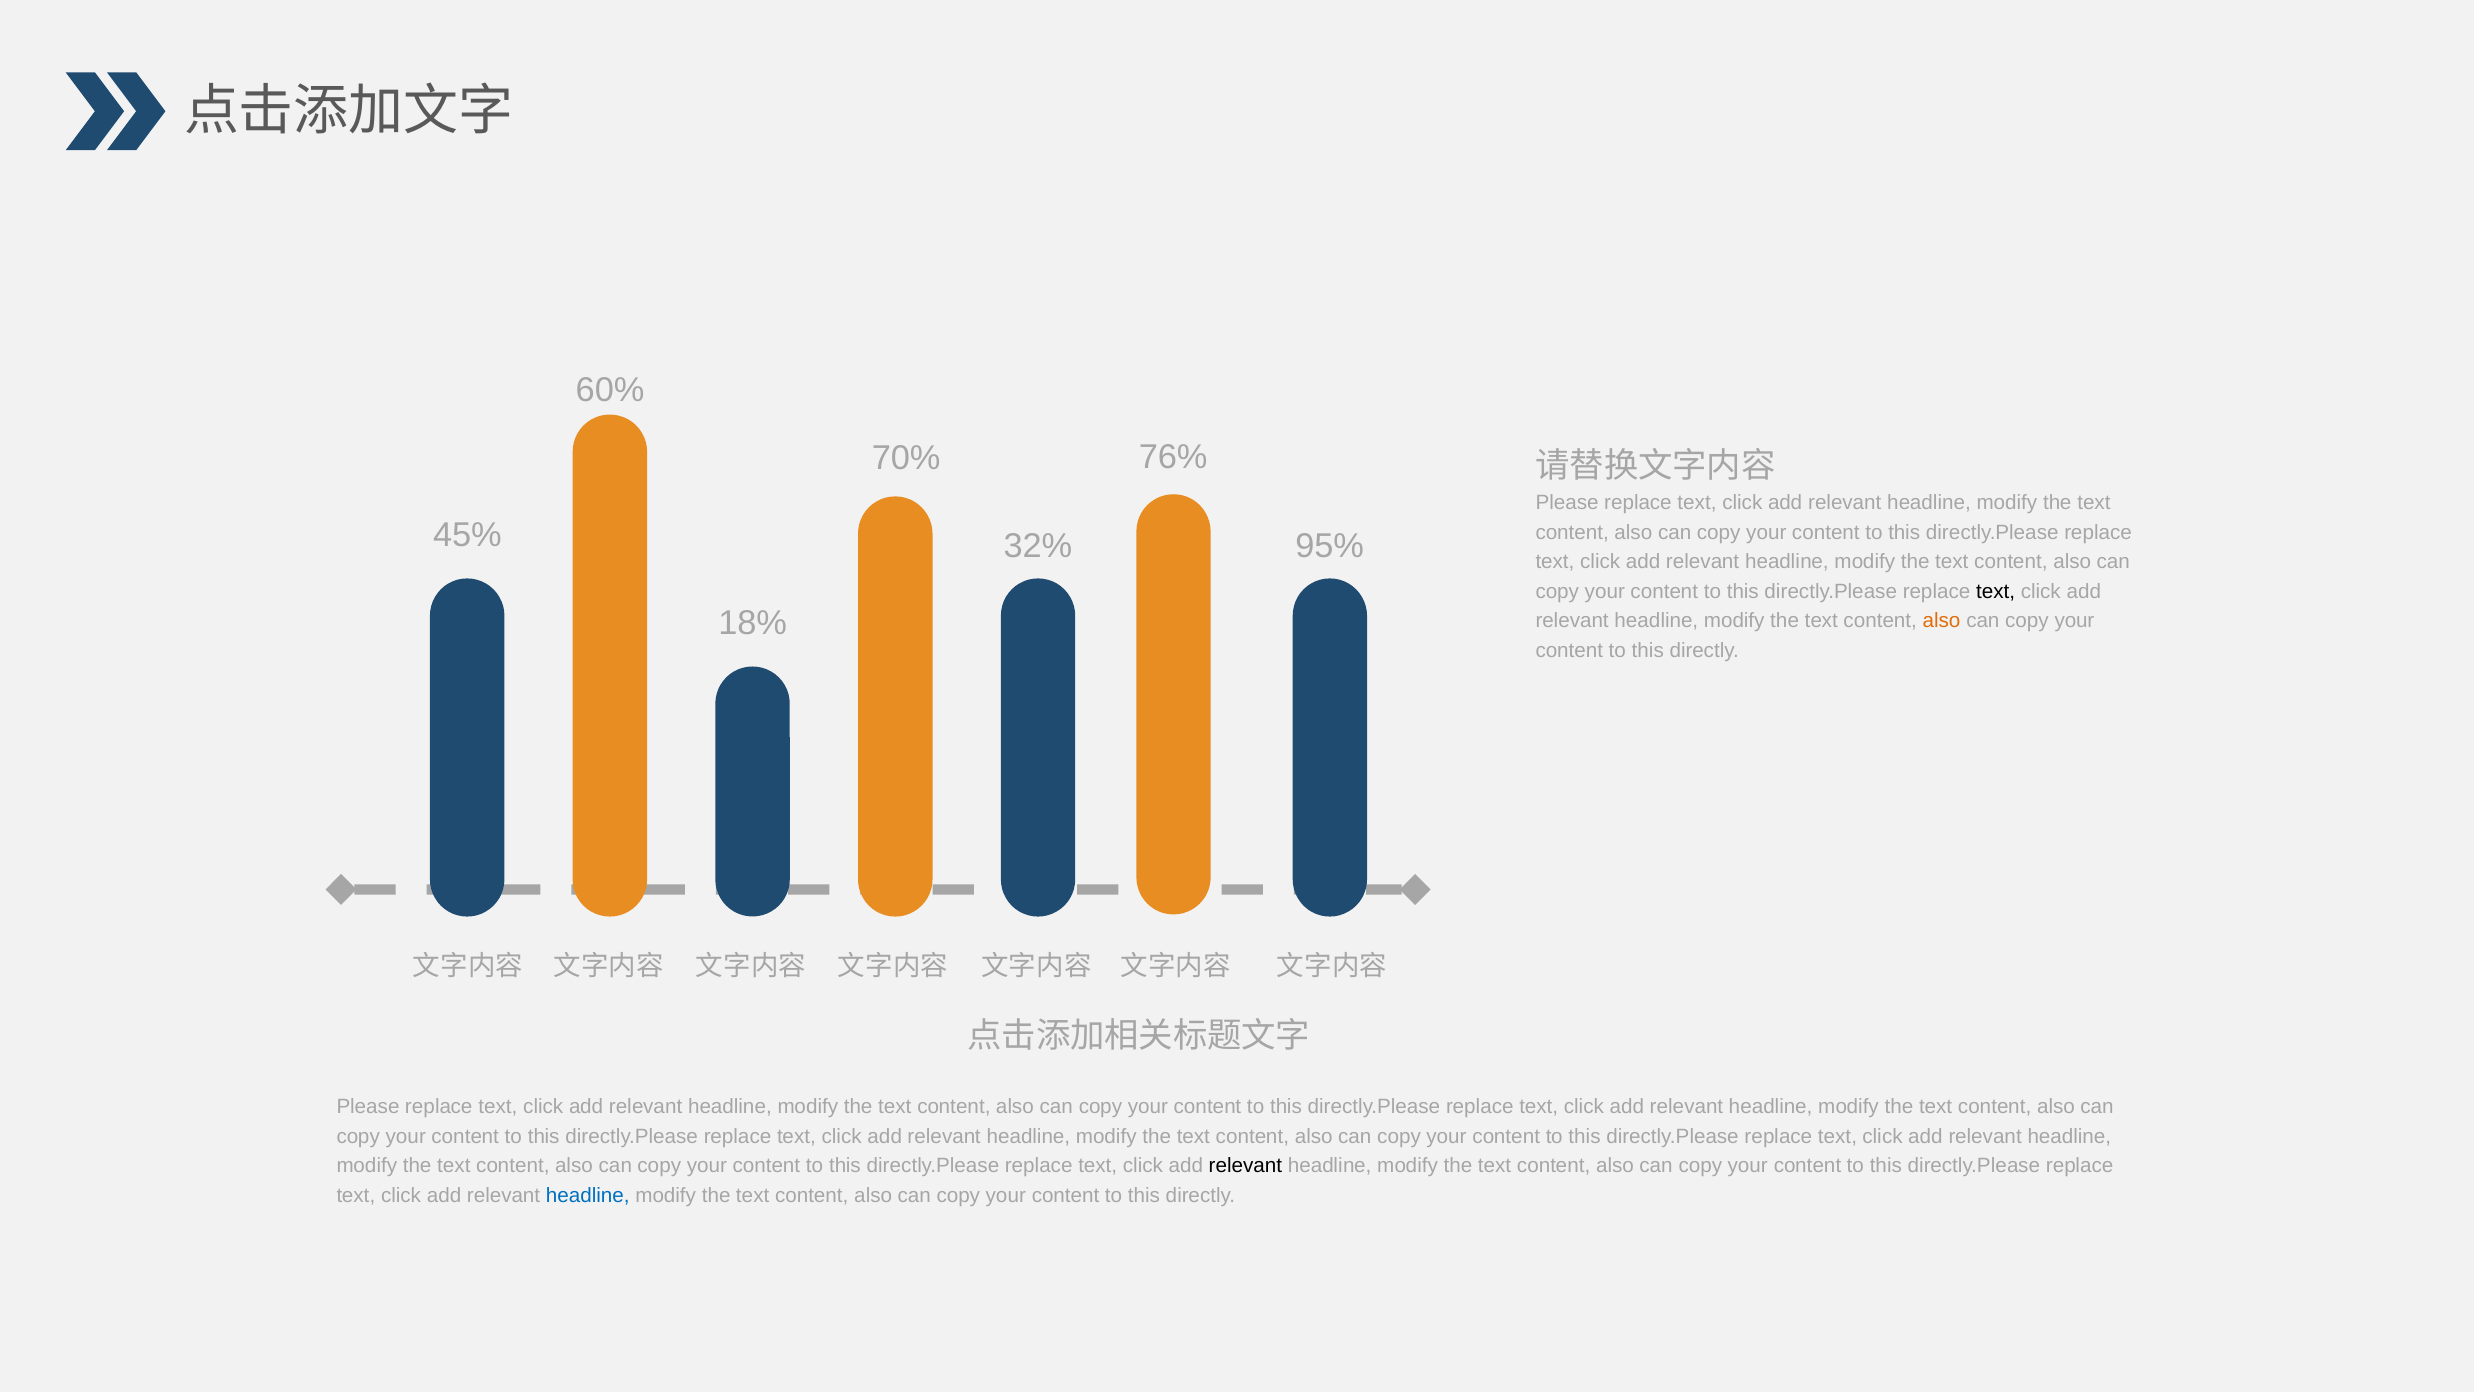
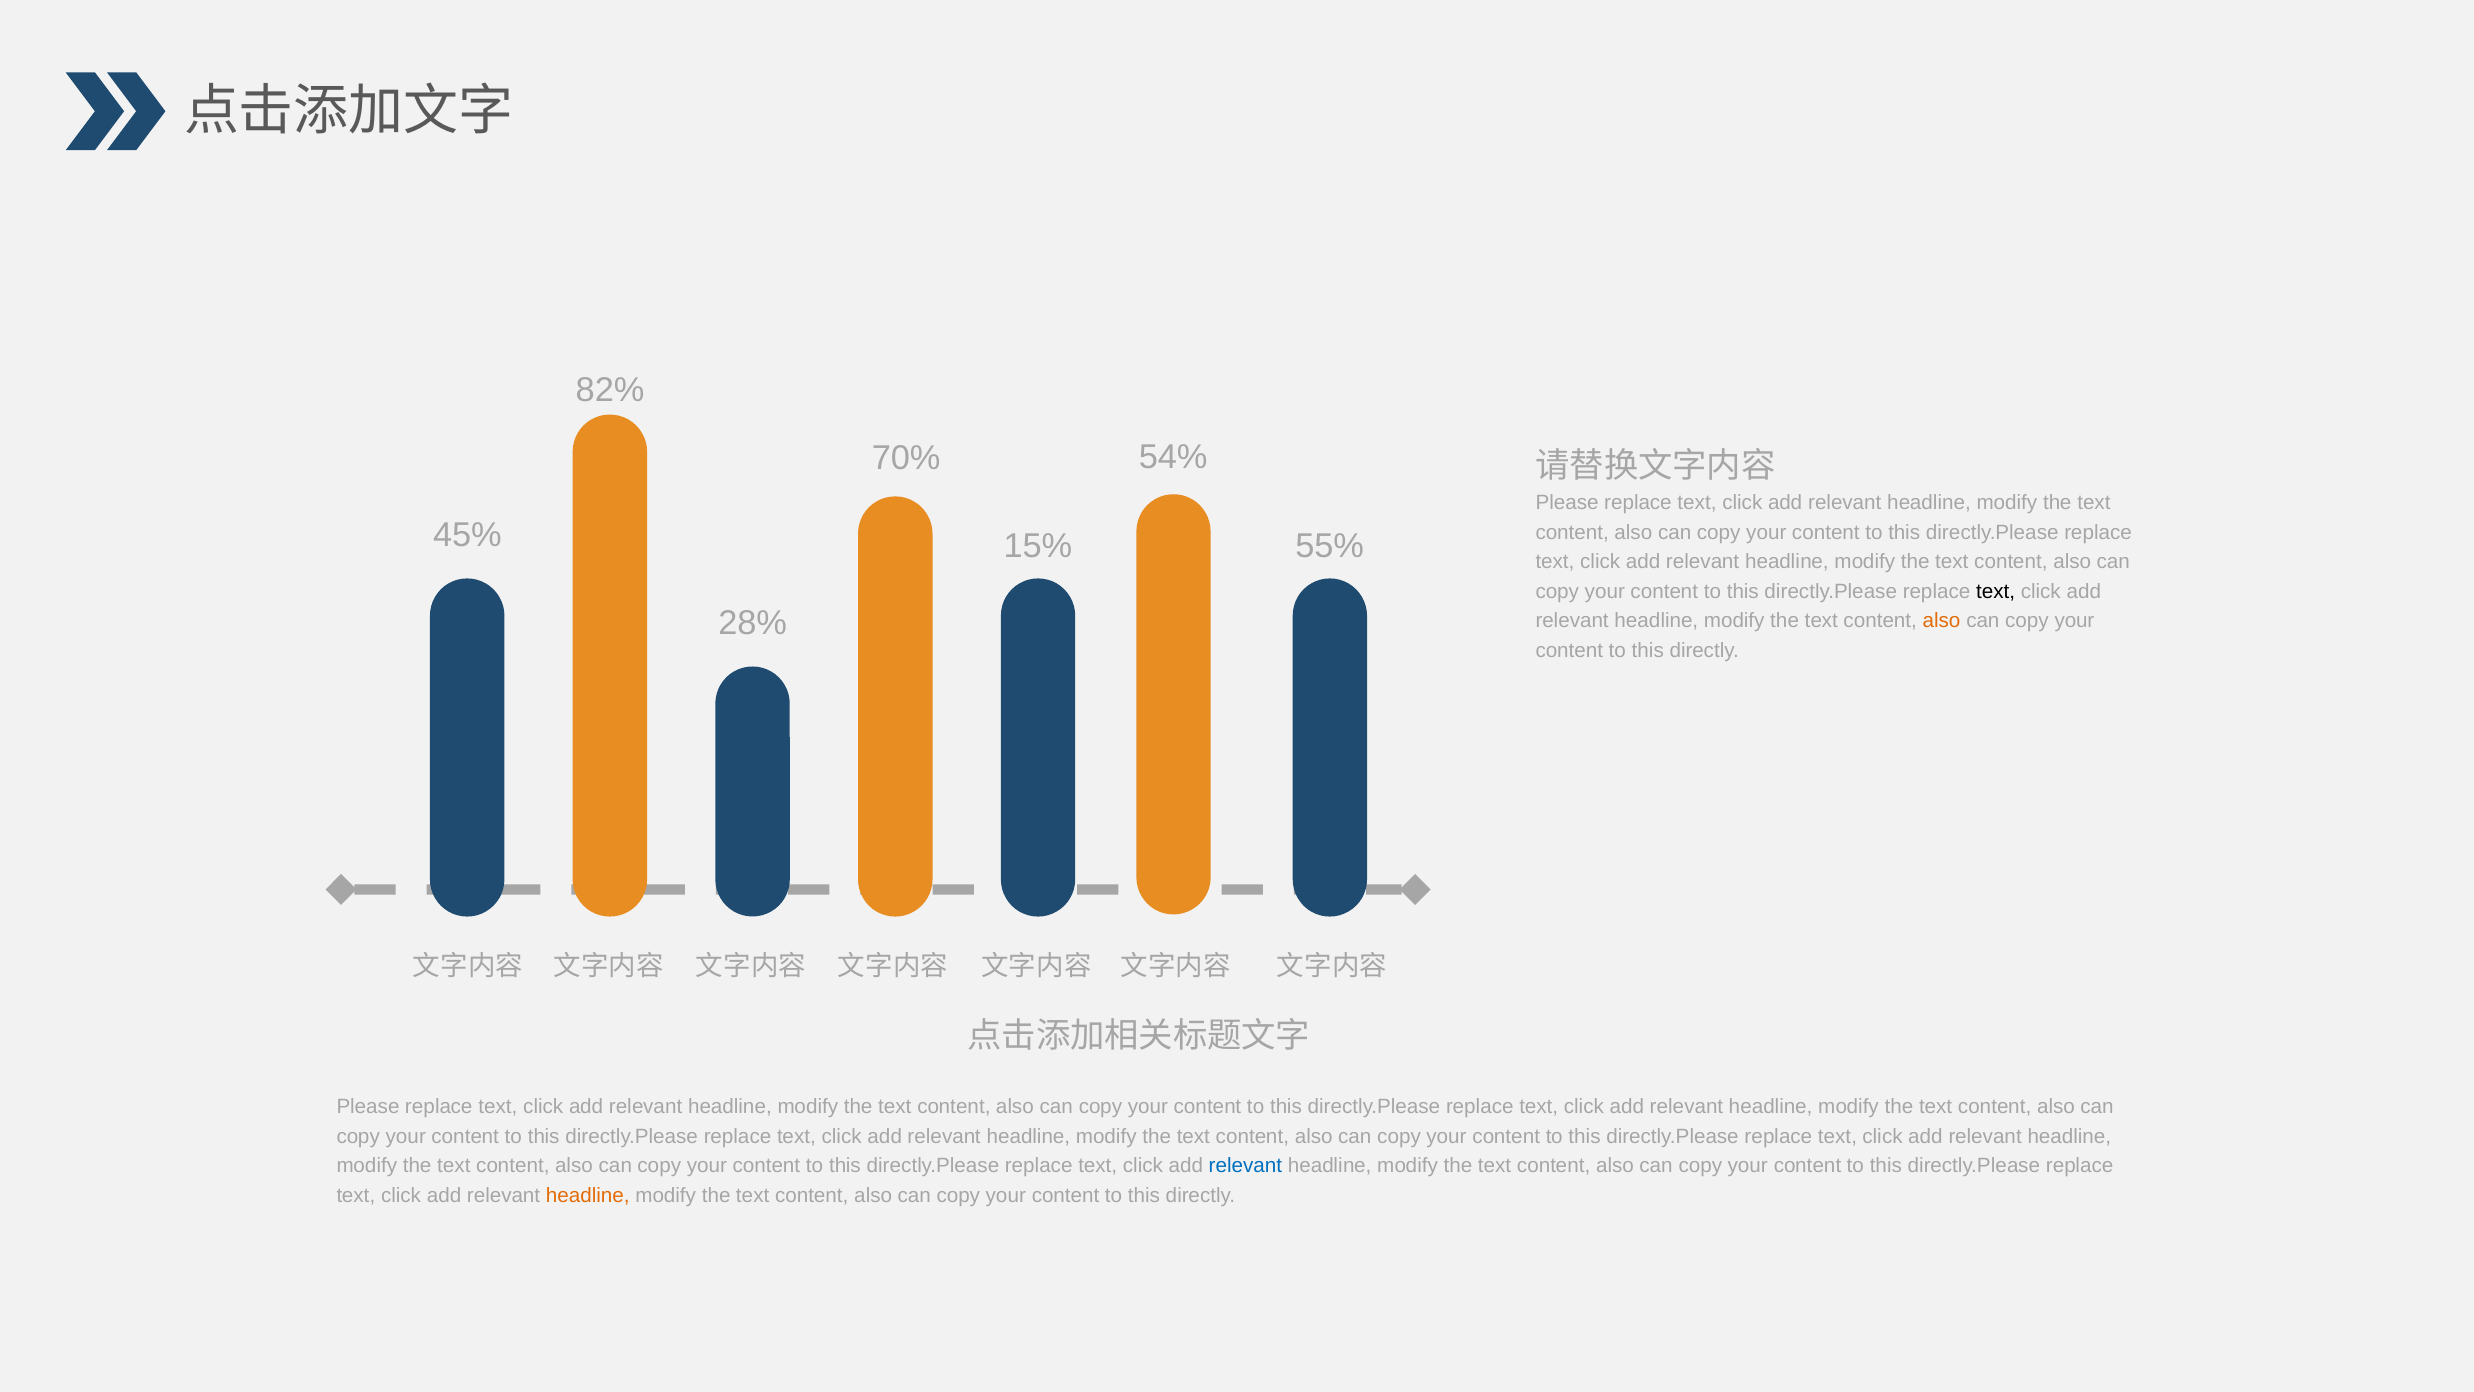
60%: 60% -> 82% (610, 391)
76%: 76% -> 54% (1173, 457)
32%: 32% -> 15% (1038, 546)
95%: 95% -> 55% (1330, 546)
18%: 18% -> 28% (753, 623)
relevant colour: black -> blue (1245, 1166)
headline colour: blue -> orange (588, 1195)
